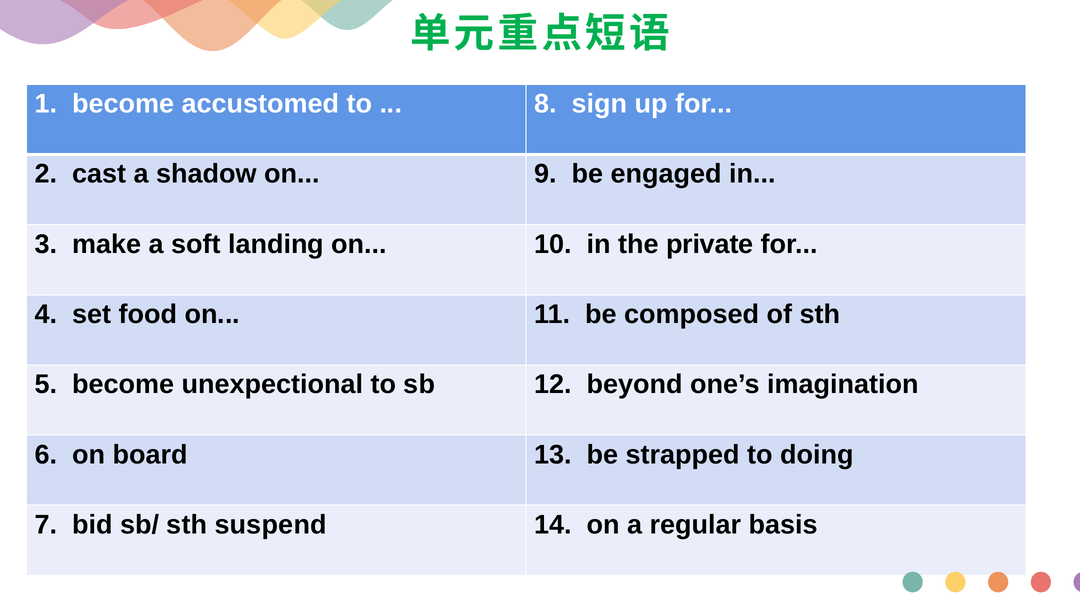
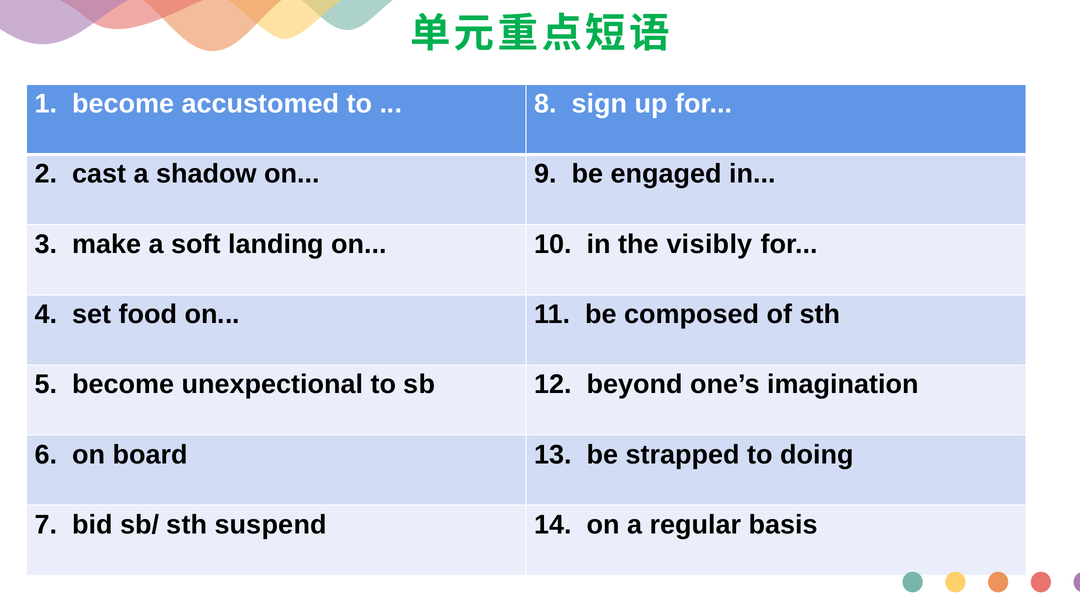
private: private -> visibly (710, 244)
